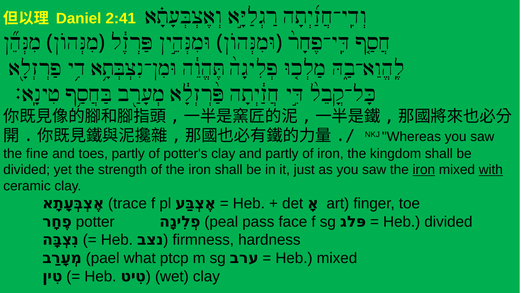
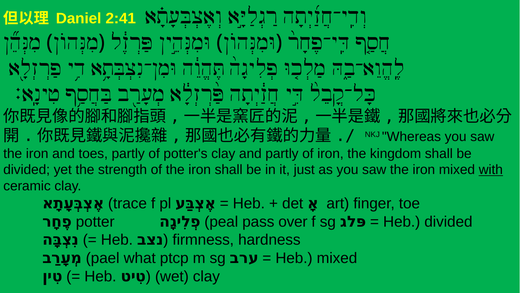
fine: fine -> iron (37, 154)
iron underline: present -> none (424, 170)
face: face -> over (293, 222)
